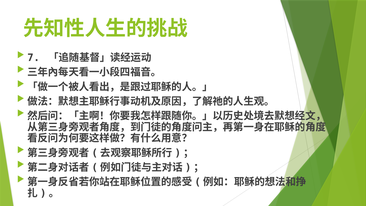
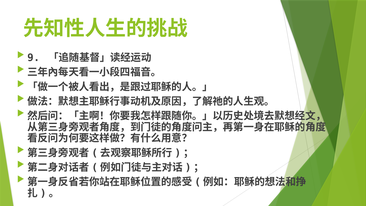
7: 7 -> 9 (34, 58)
